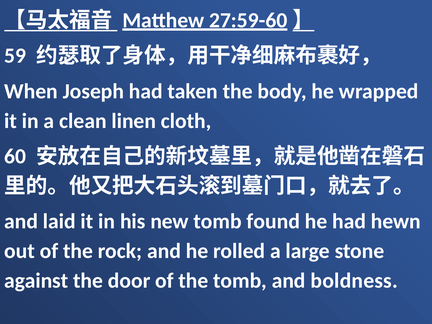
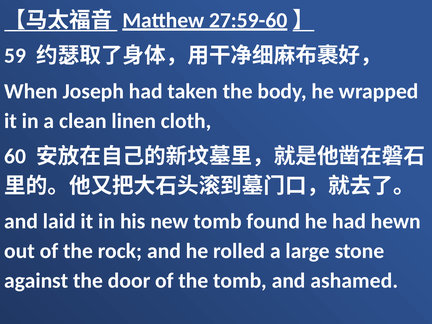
boldness: boldness -> ashamed (354, 281)
